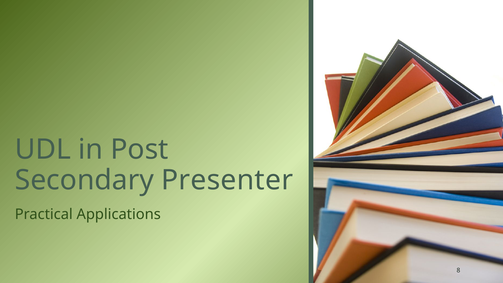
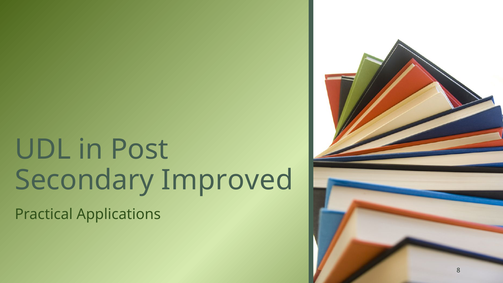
Presenter: Presenter -> Improved (227, 180)
